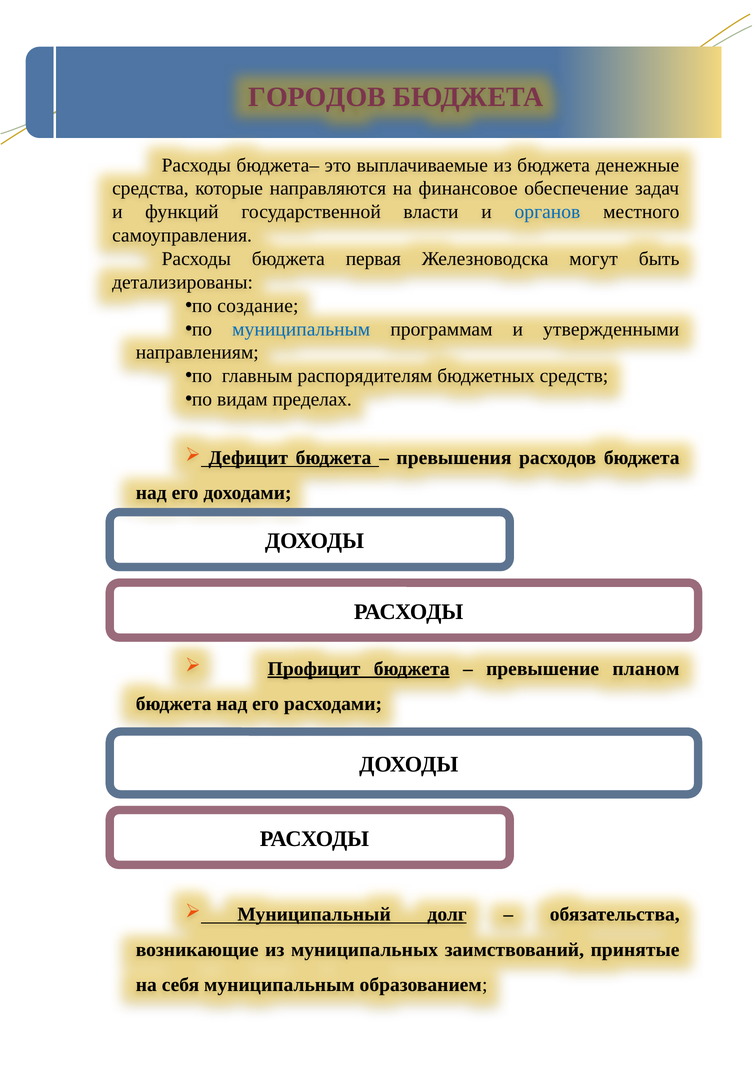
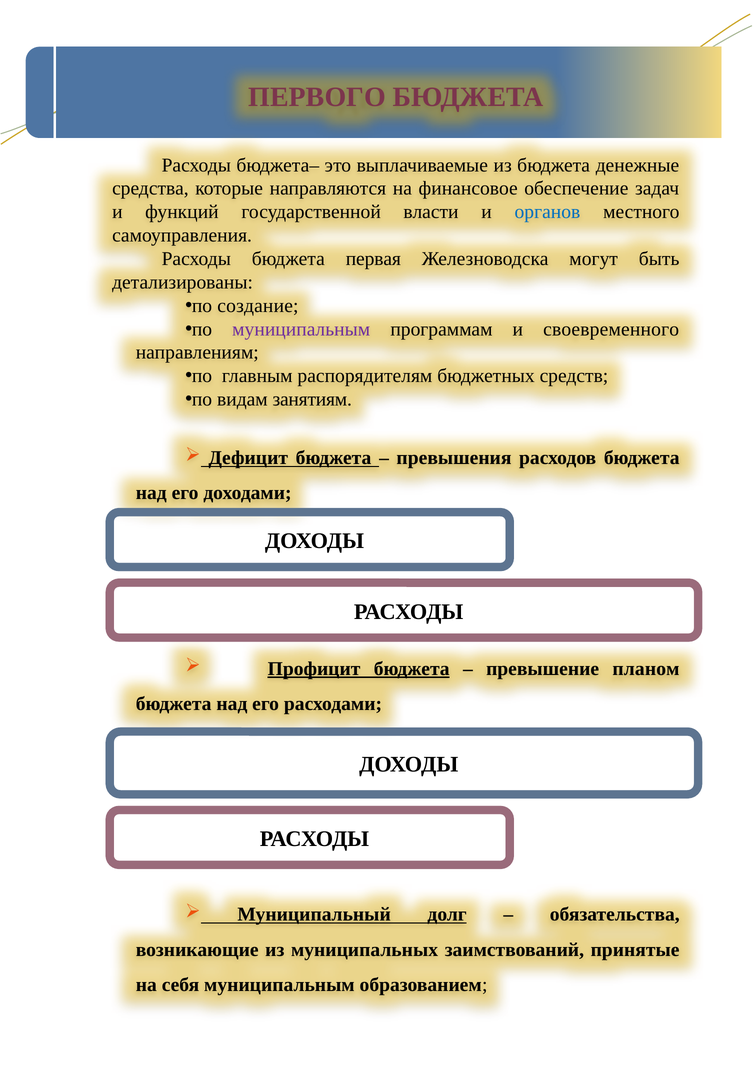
ГОРОДОВ: ГОРОДОВ -> ПЕРВОГО (317, 97)
муниципальным colour: blue -> purple (301, 329)
утвержденными: утвержденными -> своевременного (611, 329)
пределах: пределах -> занятиям (312, 400)
